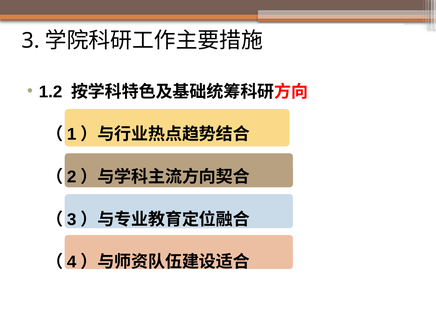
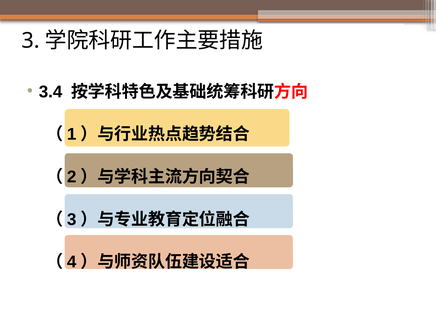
1.2: 1.2 -> 3.4 (51, 92)
